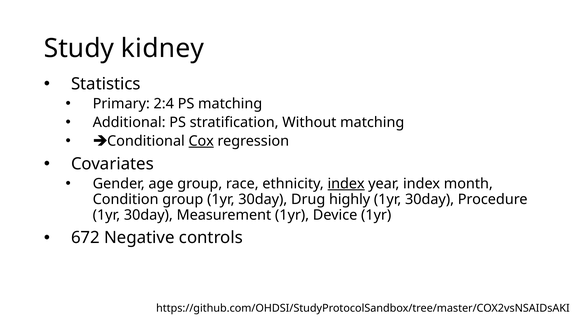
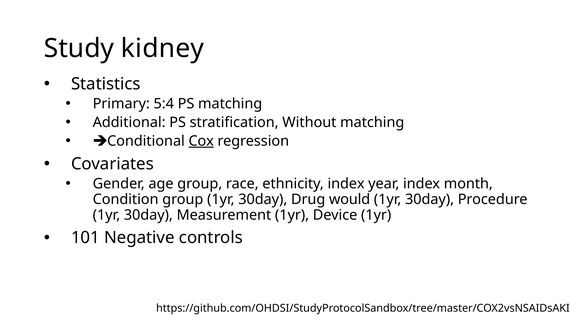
2:4: 2:4 -> 5:4 (164, 104)
index underline: present -> none (346, 183)
highly: highly -> would (350, 199)
672: 672 -> 101 (85, 237)
